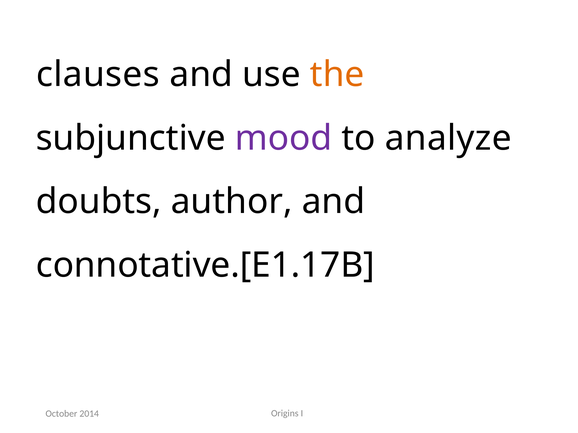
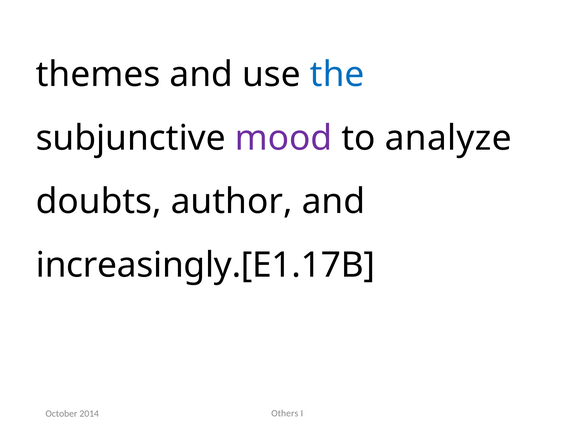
clauses: clauses -> themes (98, 75)
the colour: orange -> blue (337, 75)
connotative.[E1.17B: connotative.[E1.17B -> increasingly.[E1.17B (205, 265)
Origins: Origins -> Others (285, 414)
